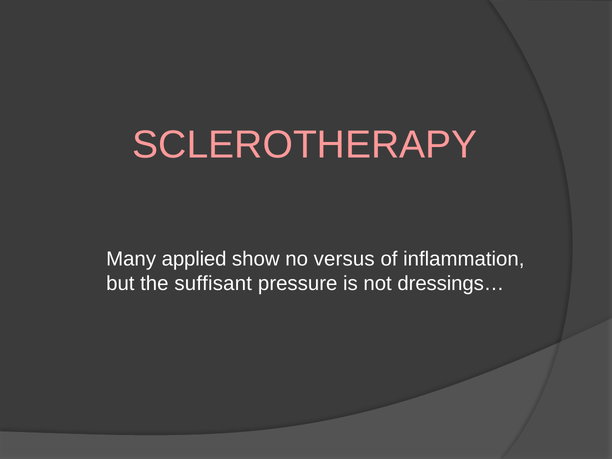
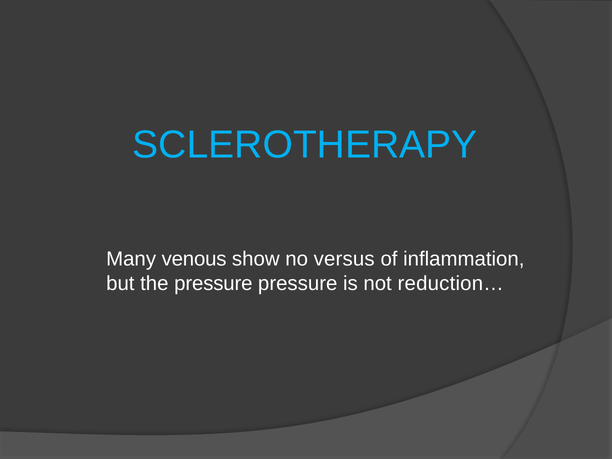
SCLEROTHERAPY colour: pink -> light blue (305, 145)
applied: applied -> venous (194, 259)
the suffisant: suffisant -> pressure (213, 284)
dressings…: dressings… -> reduction… (451, 284)
